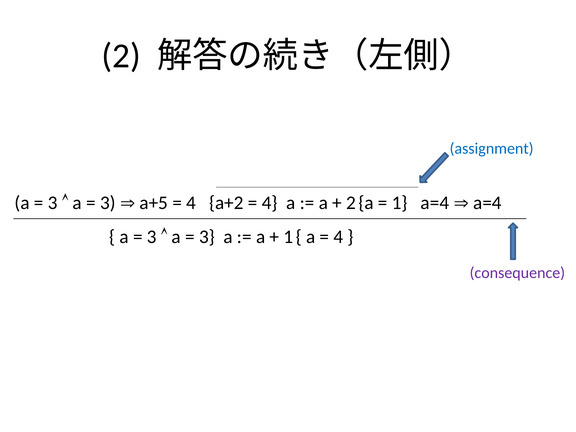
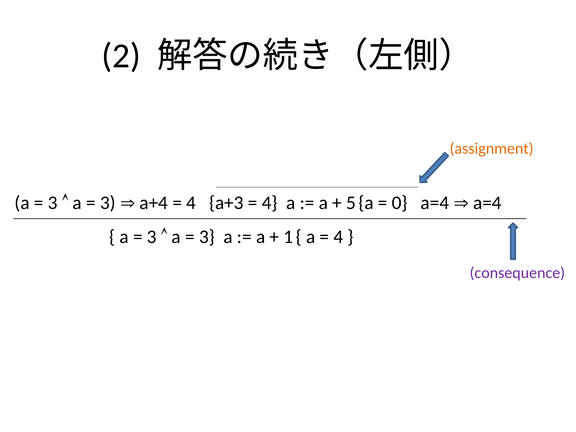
assignment colour: blue -> orange (492, 149)
a+5: a+5 -> a+4 (154, 203)
a+2: a+2 -> a+3 (226, 203)
2: 2 -> 5 (351, 203)
1: 1 -> 0 (400, 203)
